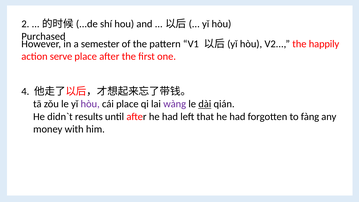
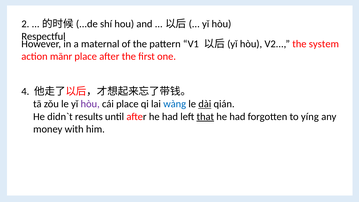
Purchased: Purchased -> Respectful (43, 36)
semester: semester -> maternal (100, 44)
happily: happily -> system (324, 44)
serve: serve -> mānr (61, 56)
wàng colour: purple -> blue (175, 104)
that underline: none -> present (205, 117)
fàng: fàng -> yíng (310, 117)
